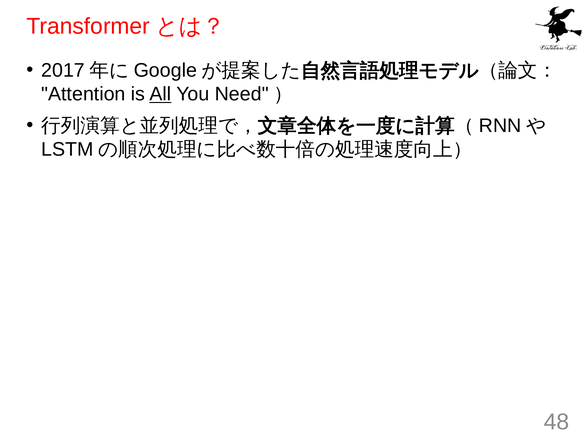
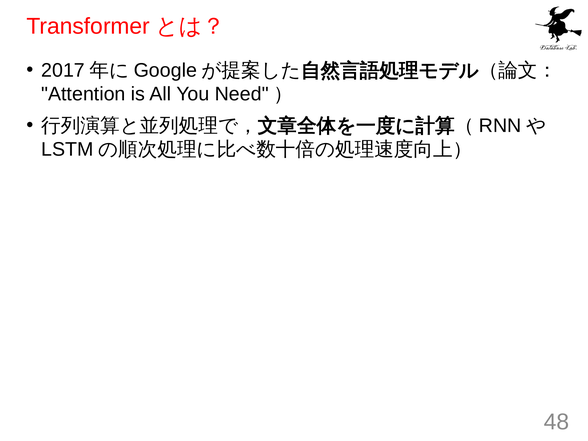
All underline: present -> none (160, 94)
